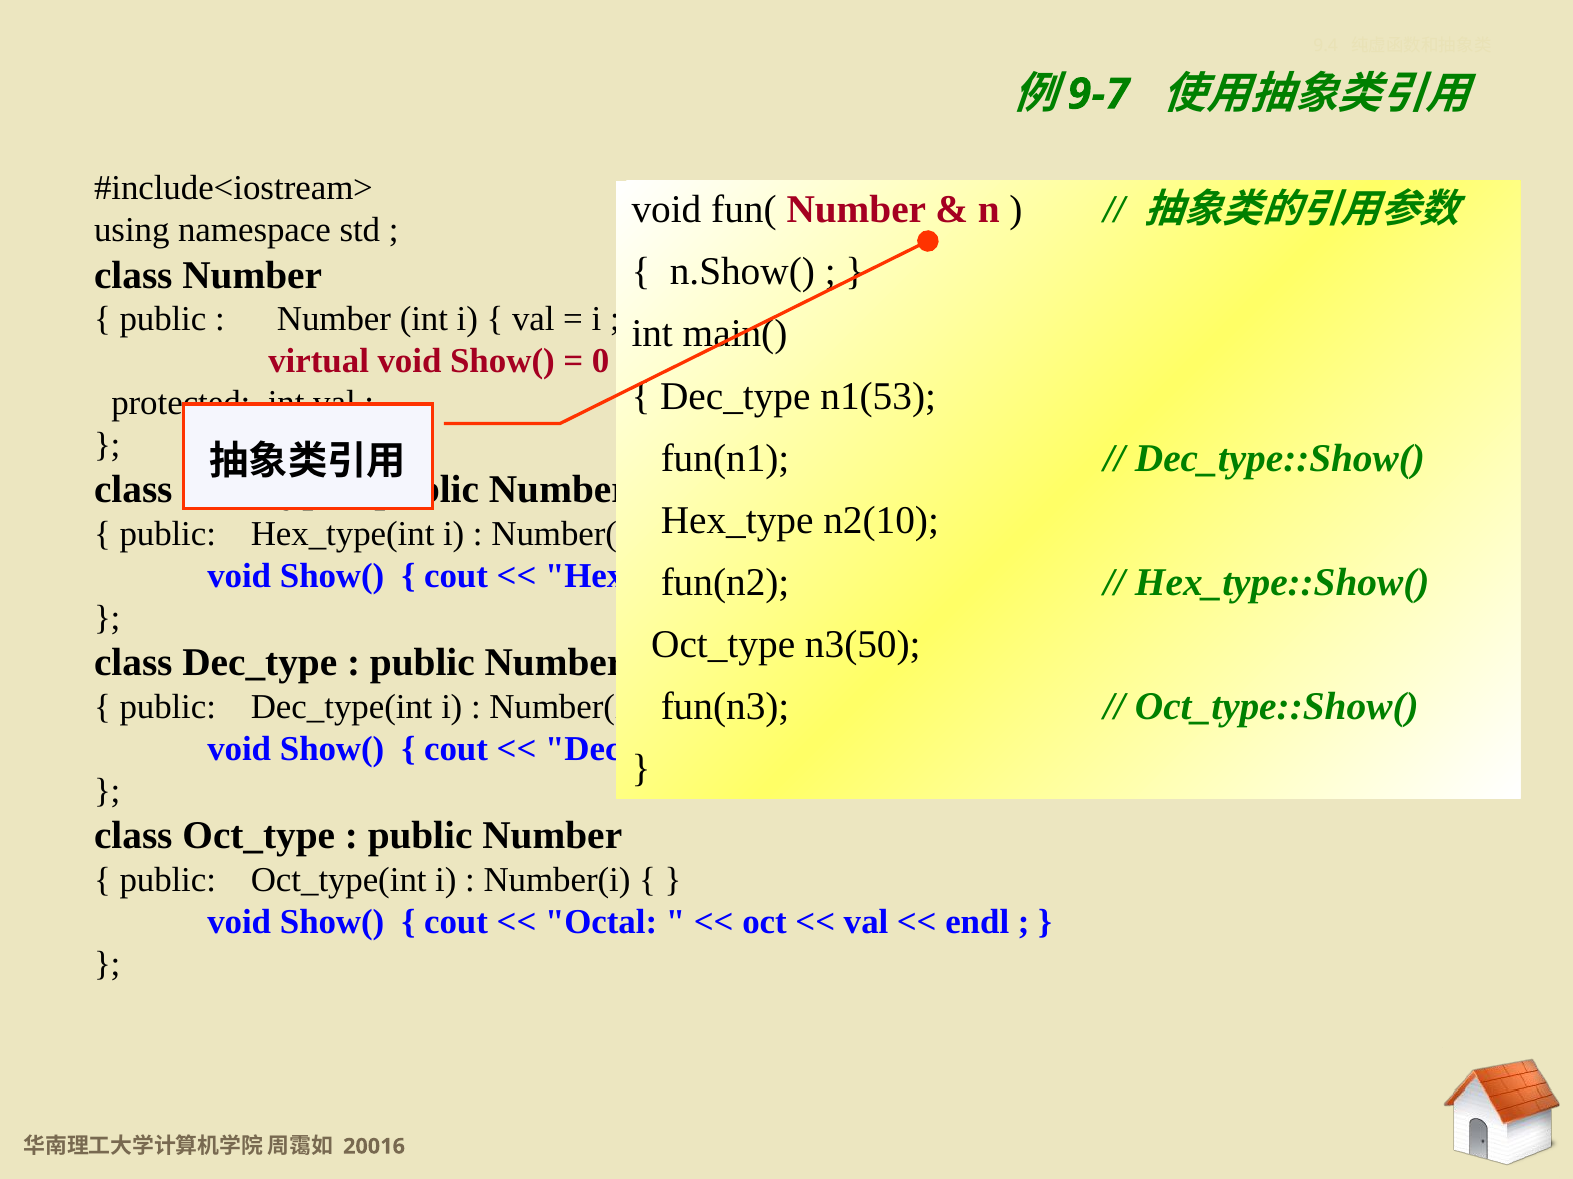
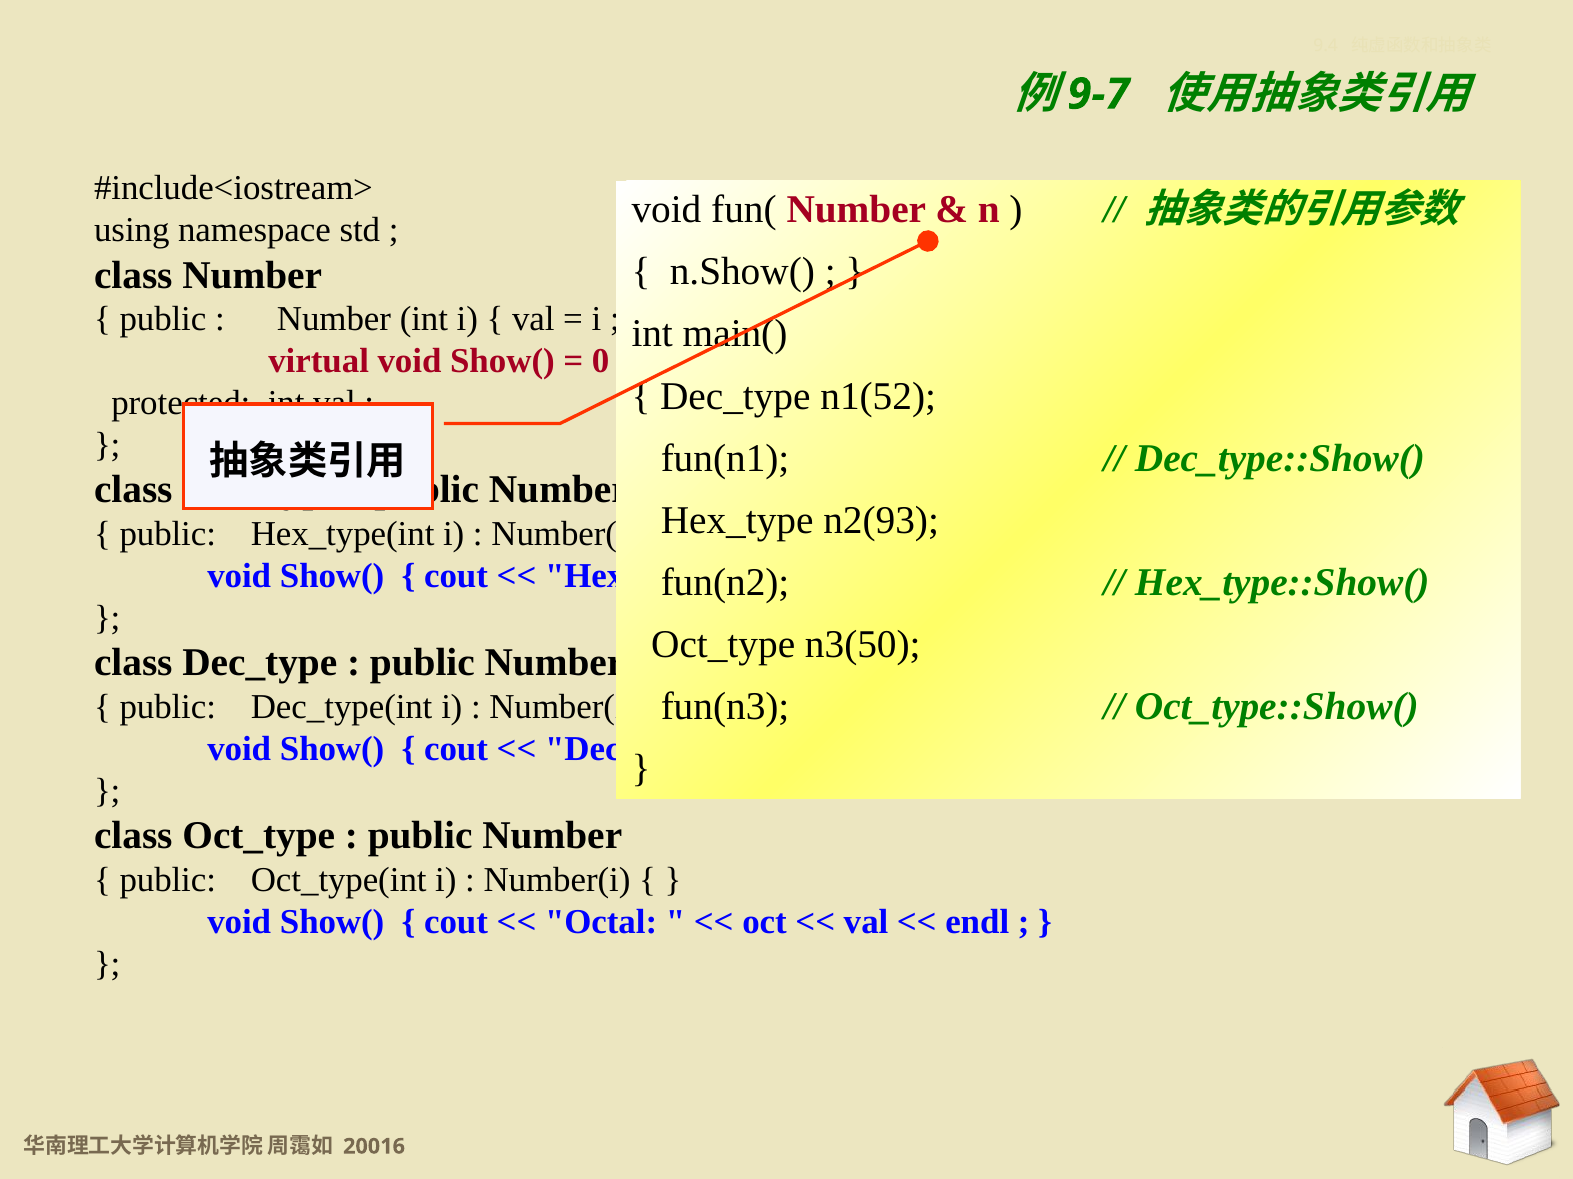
n1(53: n1(53 -> n1(52 (878, 396)
n2(10: n2(10 -> n2(93 (881, 521)
